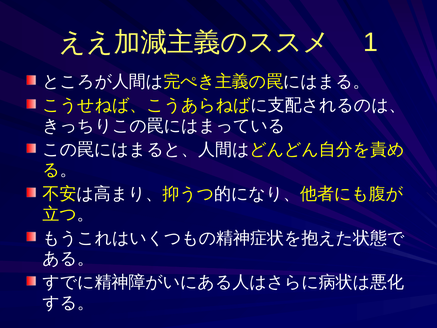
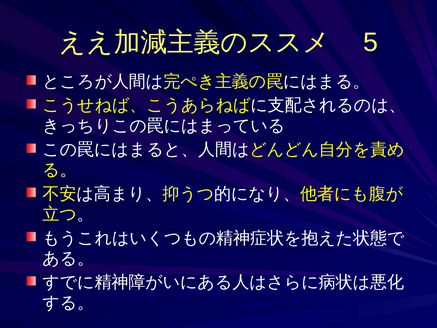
1: 1 -> 5 (371, 42)
